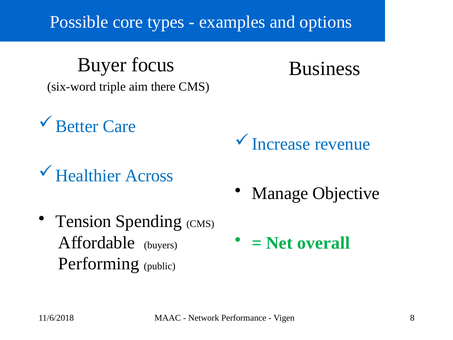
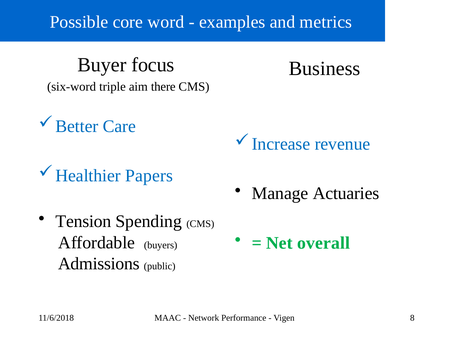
types: types -> word (166, 22)
options: options -> metrics (326, 22)
Across: Across -> Papers (149, 175)
Objective: Objective -> Actuaries (346, 193)
Performing: Performing -> Admissions (99, 264)
